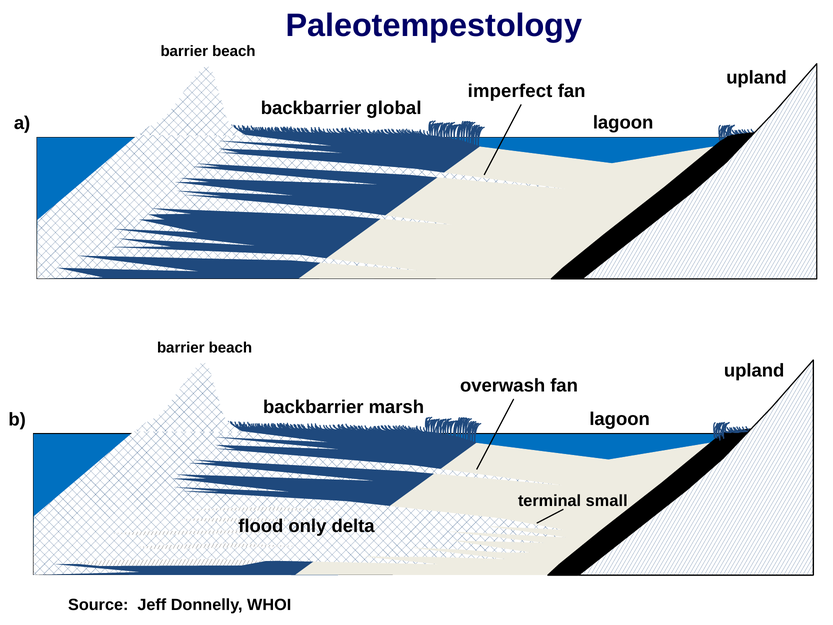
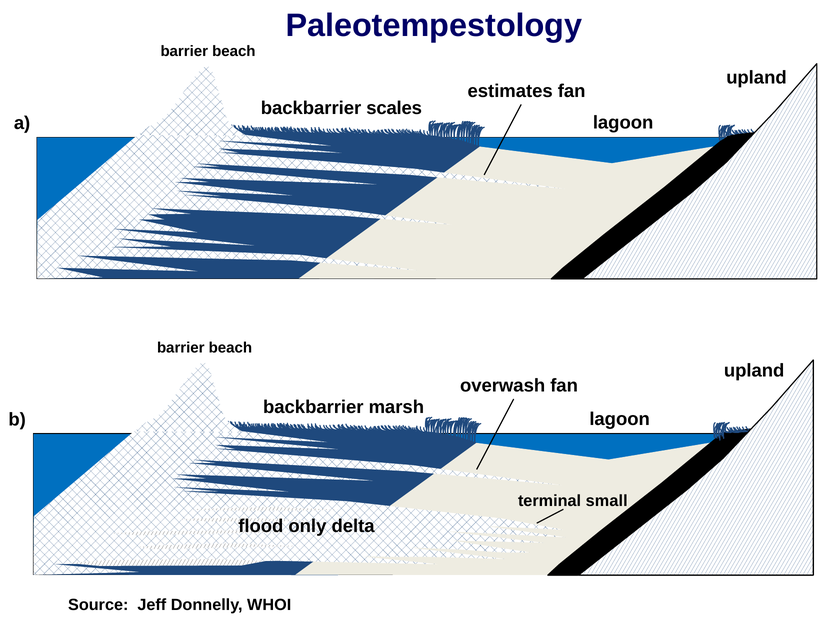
imperfect: imperfect -> estimates (510, 91)
global: global -> scales (394, 108)
